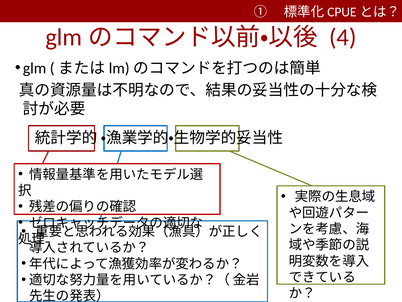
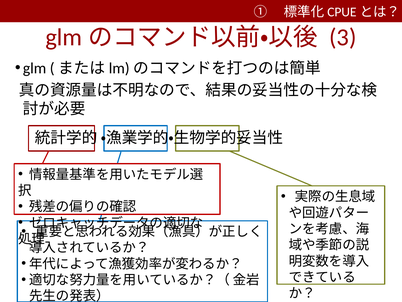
4: 4 -> 3 (343, 37)
